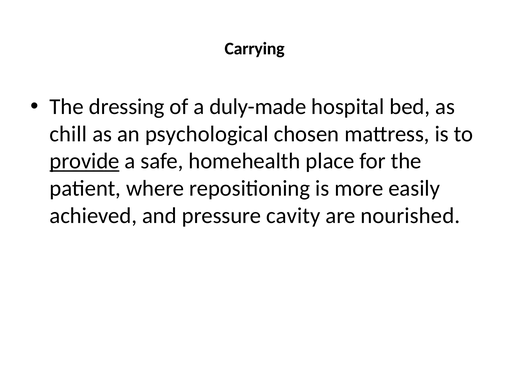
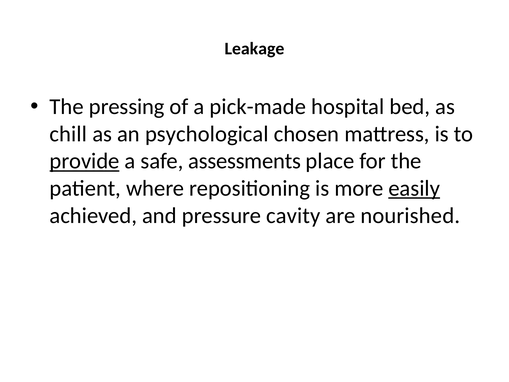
Carrying: Carrying -> Leakage (254, 49)
dressing: dressing -> pressing (127, 107)
duly-made: duly-made -> pick-made (258, 107)
homehealth: homehealth -> assessments (245, 161)
easily underline: none -> present (414, 188)
